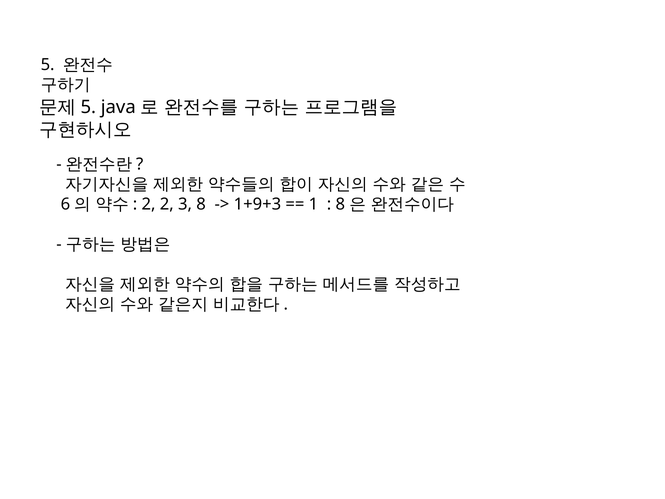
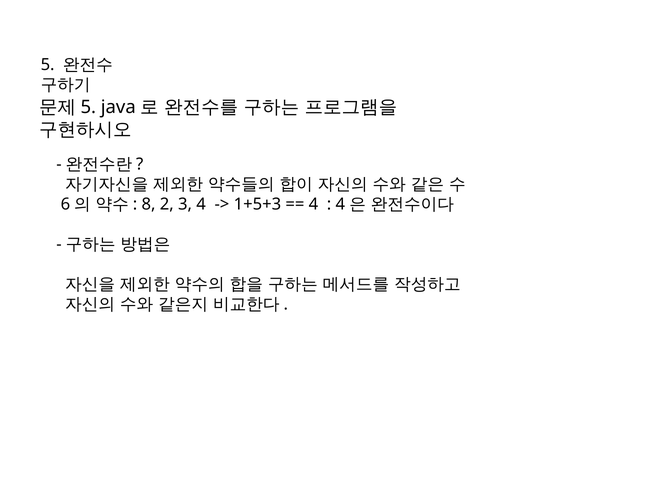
2: 2 -> 8 (149, 204)
3 8: 8 -> 4 (201, 204)
1+9+3: 1+9+3 -> 1+5+3 (257, 204)
1: 1 -> 4 (313, 204)
8: 8 -> 4 (340, 204)
